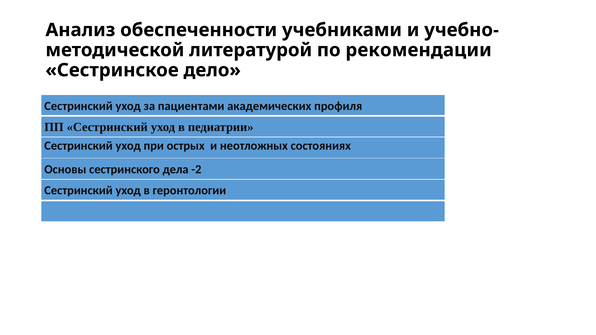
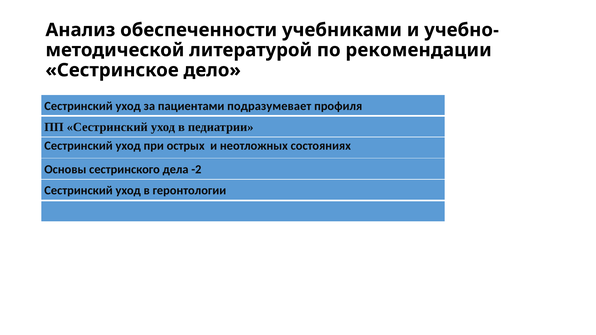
академических: академических -> подразумевает (269, 106)
